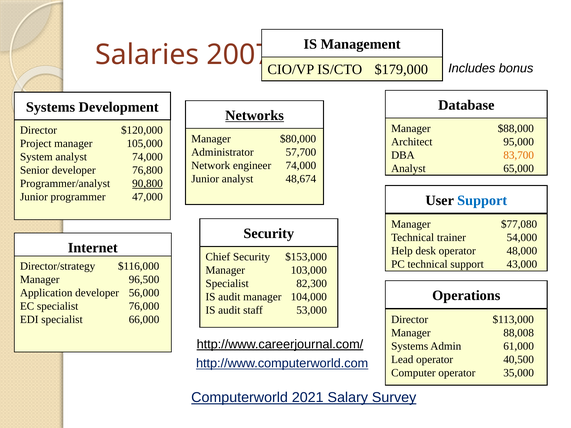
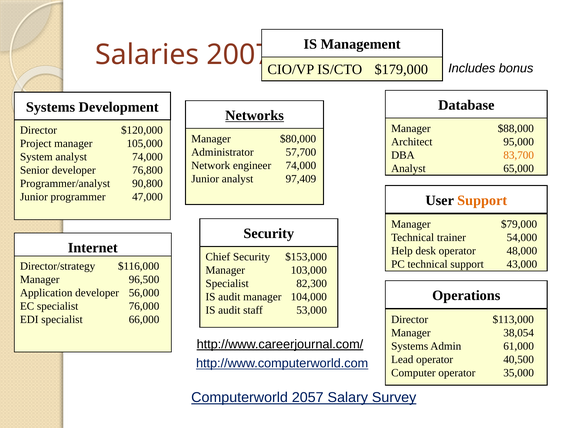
48,674: 48,674 -> 97,409 (301, 179)
90,800 underline: present -> none (148, 184)
Support colour: blue -> orange (482, 200)
$77,080: $77,080 -> $79,000 (519, 224)
88,008: 88,008 -> 38,054 (519, 333)
2021: 2021 -> 2057 (308, 398)
